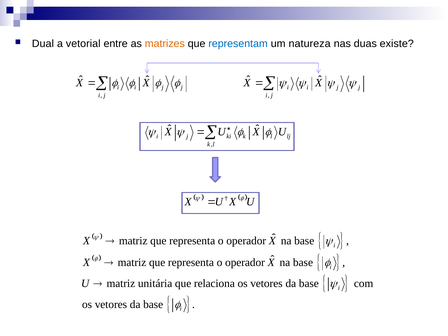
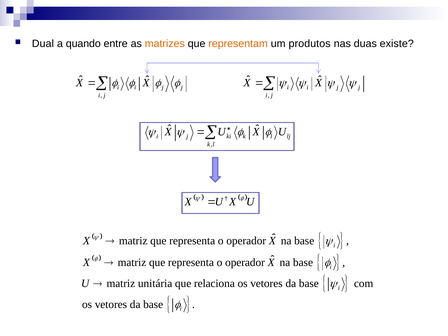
vetorial: vetorial -> quando (83, 44)
representam colour: blue -> orange (238, 44)
natureza: natureza -> produtos (310, 44)
